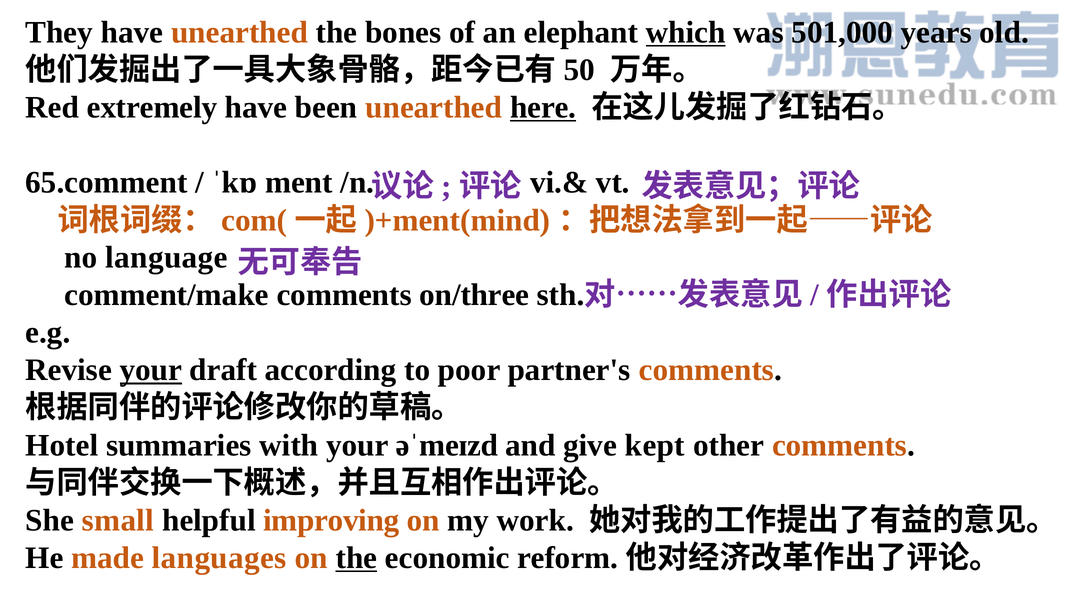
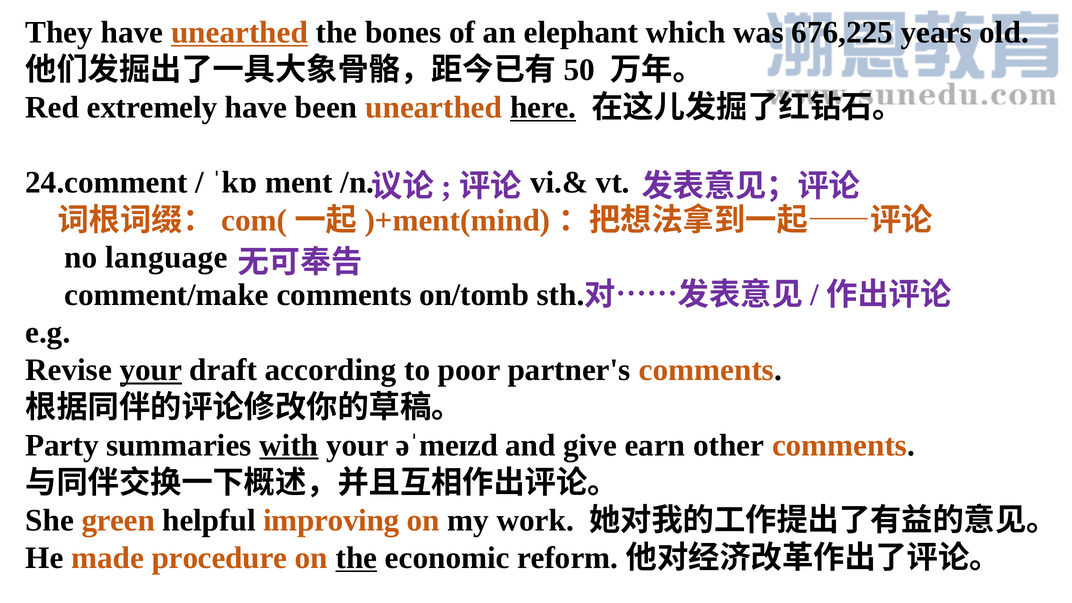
unearthed underline: none -> present (240, 32)
which underline: present -> none (686, 32)
501,000: 501,000 -> 676,225 (842, 32)
65.comment: 65.comment -> 24.comment (106, 182)
on/three: on/three -> on/tomb (474, 295)
Hotel: Hotel -> Party (62, 445)
with underline: none -> present (289, 445)
kept: kept -> earn (655, 445)
small: small -> green (118, 520)
languages: languages -> procedure (219, 558)
